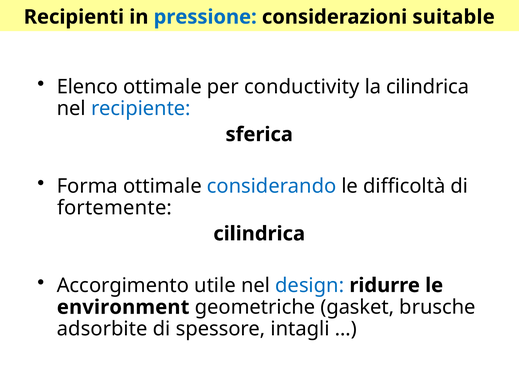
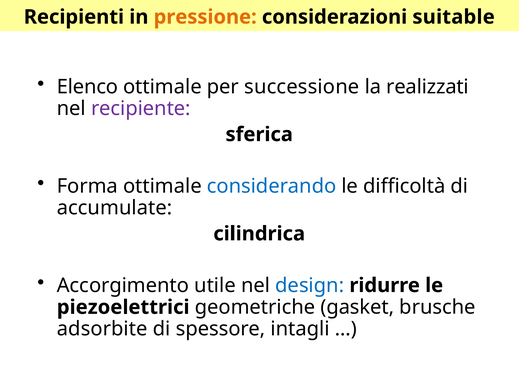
pressione colour: blue -> orange (205, 17)
conductivity: conductivity -> successione (302, 87)
la cilindrica: cilindrica -> realizzati (428, 87)
recipiente colour: blue -> purple (141, 109)
fortemente: fortemente -> accumulate (115, 208)
environment: environment -> piezoelettrici (123, 307)
